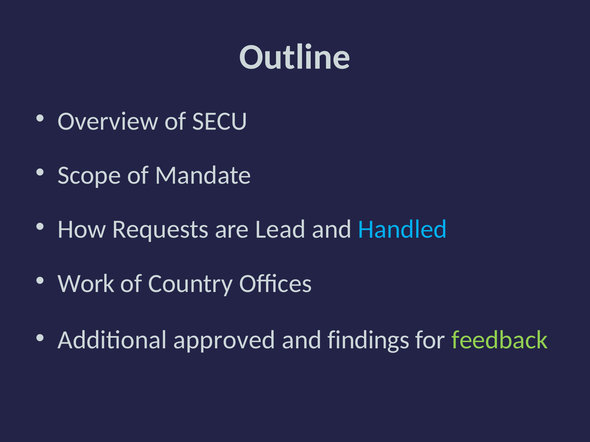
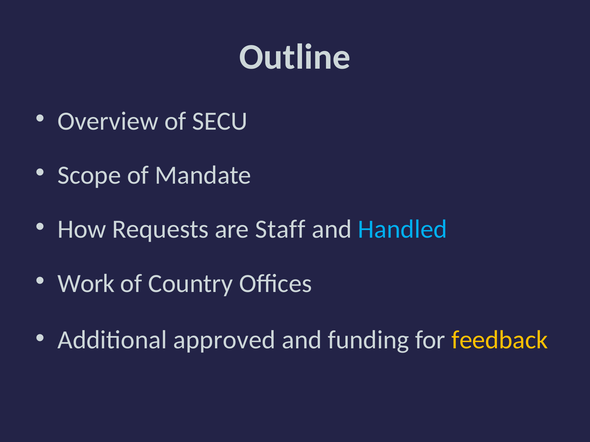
Lead: Lead -> Staff (280, 230)
findings: findings -> funding (368, 340)
feedback colour: light green -> yellow (500, 340)
